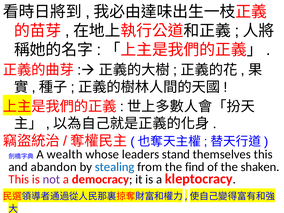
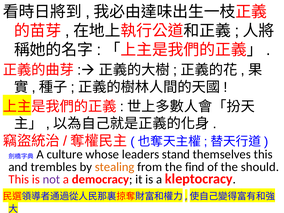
wealth: wealth -> culture (65, 154)
abandon: abandon -> trembles (54, 167)
stealing colour: blue -> orange (115, 167)
shaken: shaken -> should (260, 167)
